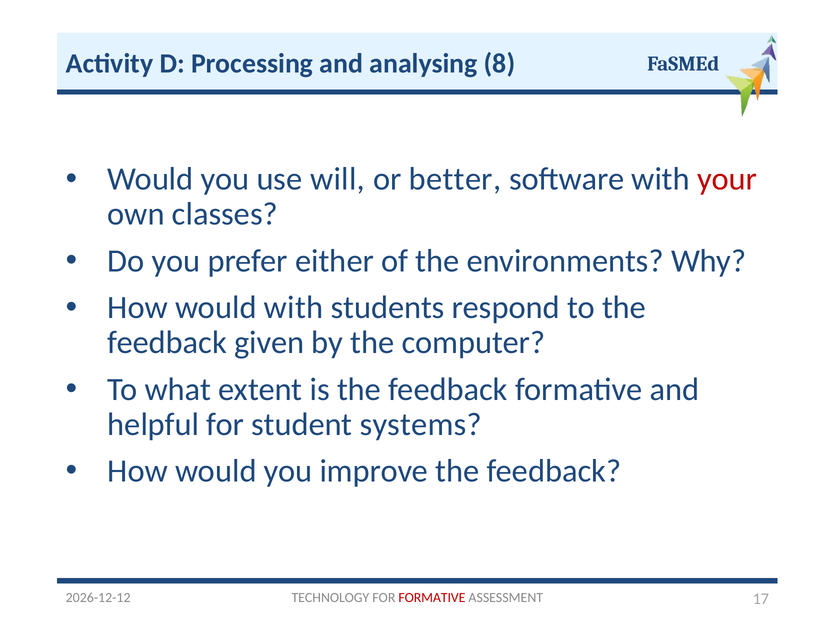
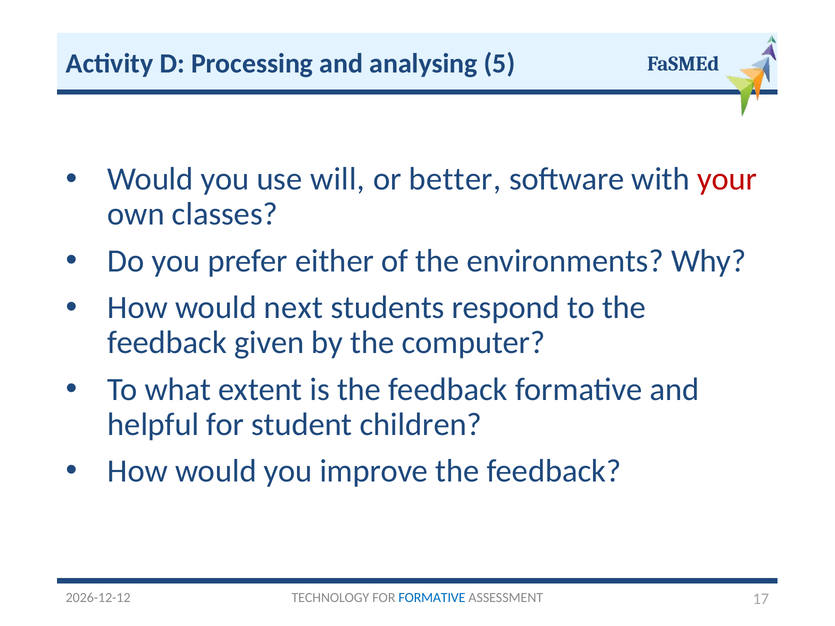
8: 8 -> 5 (499, 64)
would with: with -> next (294, 308)
systems: systems -> children (421, 425)
FORMATIVE colour: red -> blue (432, 598)
